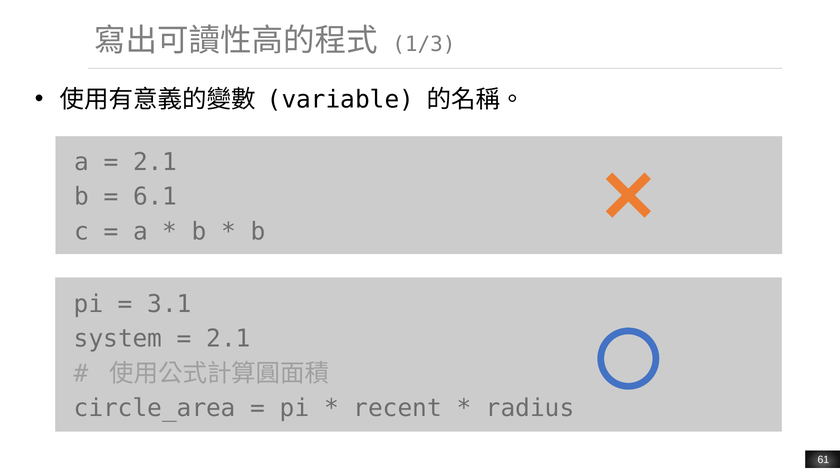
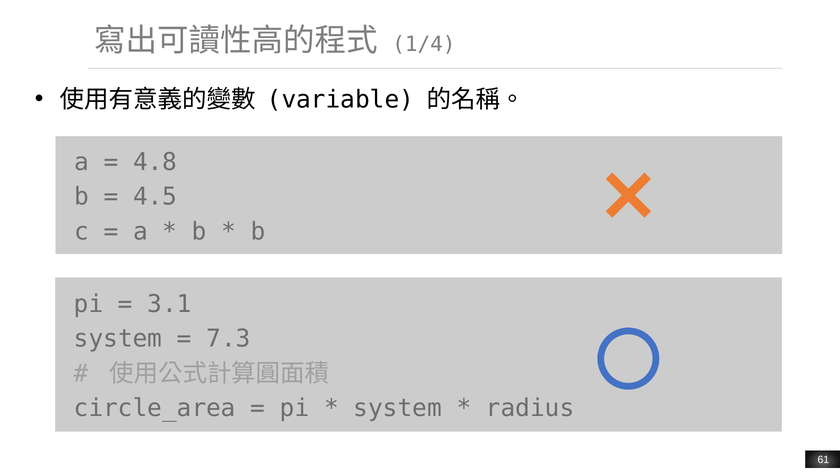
1/3: 1/3 -> 1/4 (424, 44)
2.1: 2.1 -> 4.8 (155, 162)
6.1: 6.1 -> 4.5 (155, 197)
2.1: 2.1 -> 7.3 (228, 339)
recent: recent -> system (398, 408)
